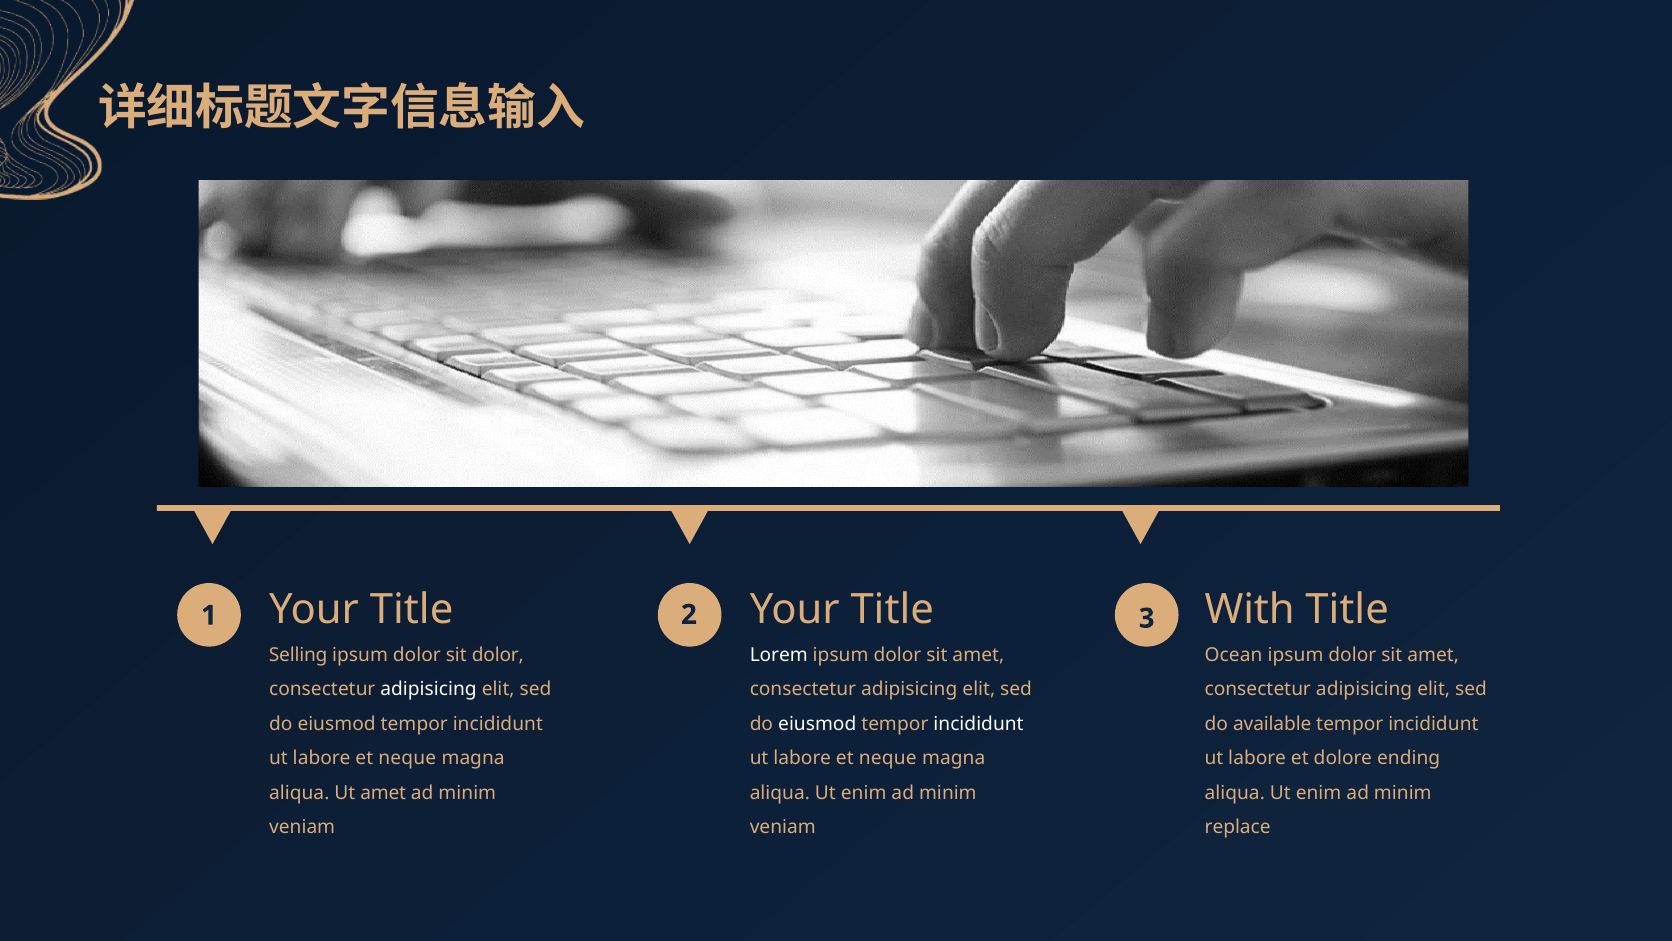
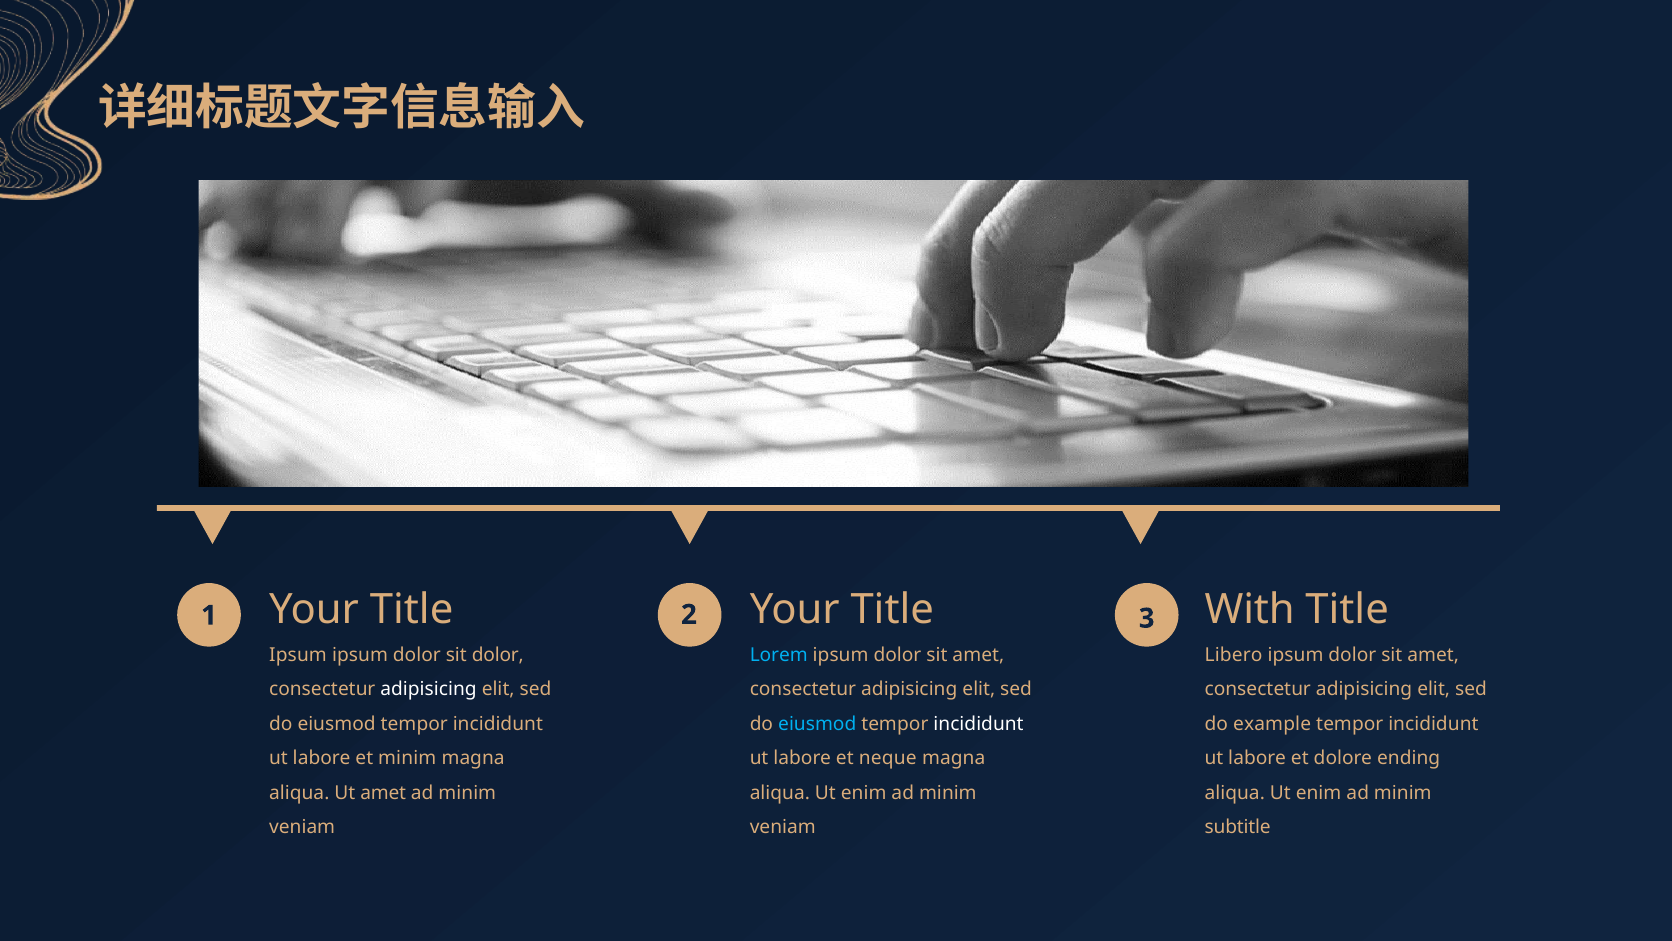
Selling: Selling -> Ipsum (298, 655)
Lorem colour: white -> light blue (779, 655)
Ocean: Ocean -> Libero (1234, 655)
eiusmod colour: white -> light blue (817, 724)
available: available -> example (1272, 724)
neque: neque -> minim (407, 758)
replace: replace -> subtitle (1238, 827)
